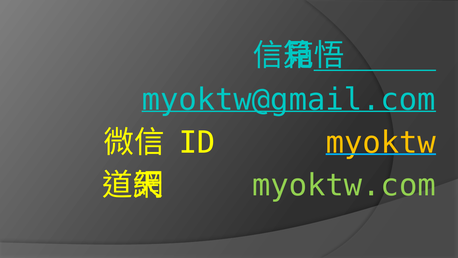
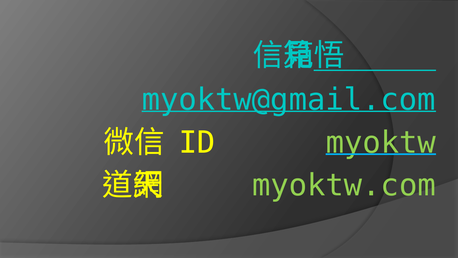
myoktw colour: yellow -> light green (381, 143)
